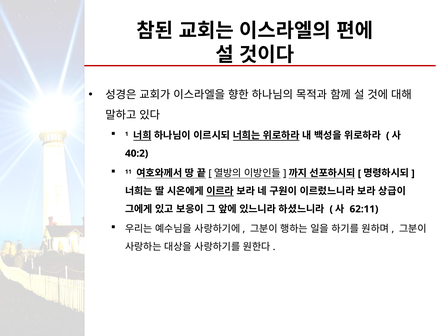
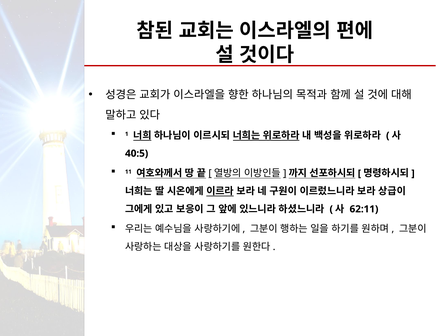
40:2: 40:2 -> 40:5 (137, 153)
